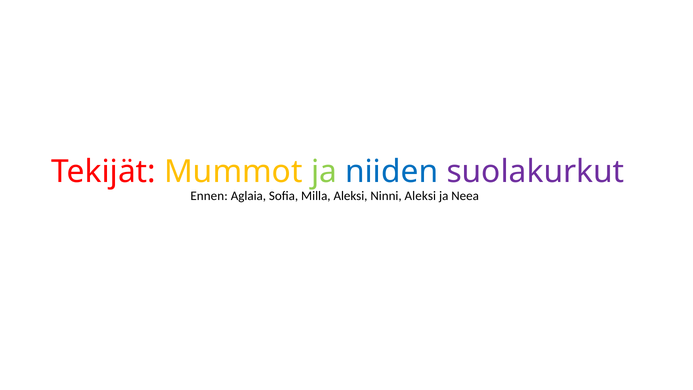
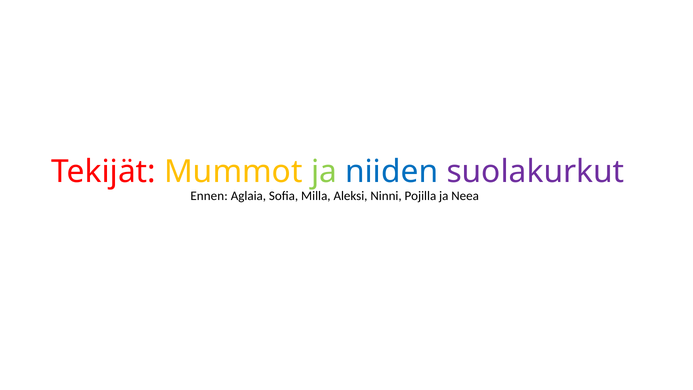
Ninni Aleksi: Aleksi -> Pojilla (420, 196)
